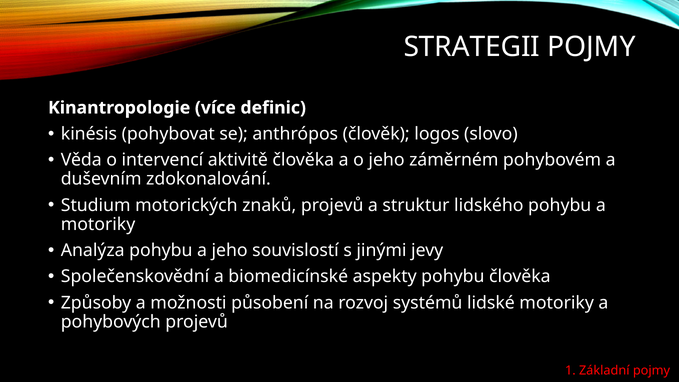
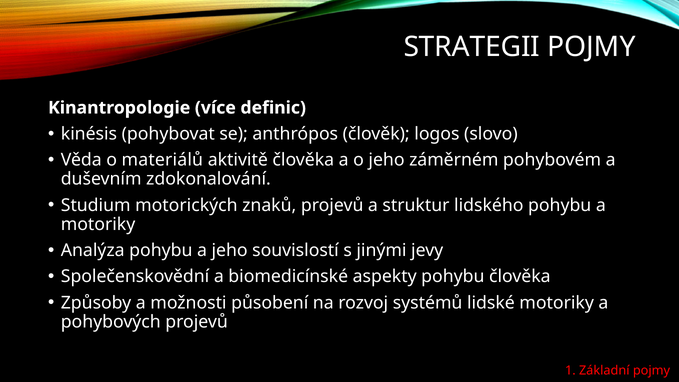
intervencí: intervencí -> materiálů (162, 160)
